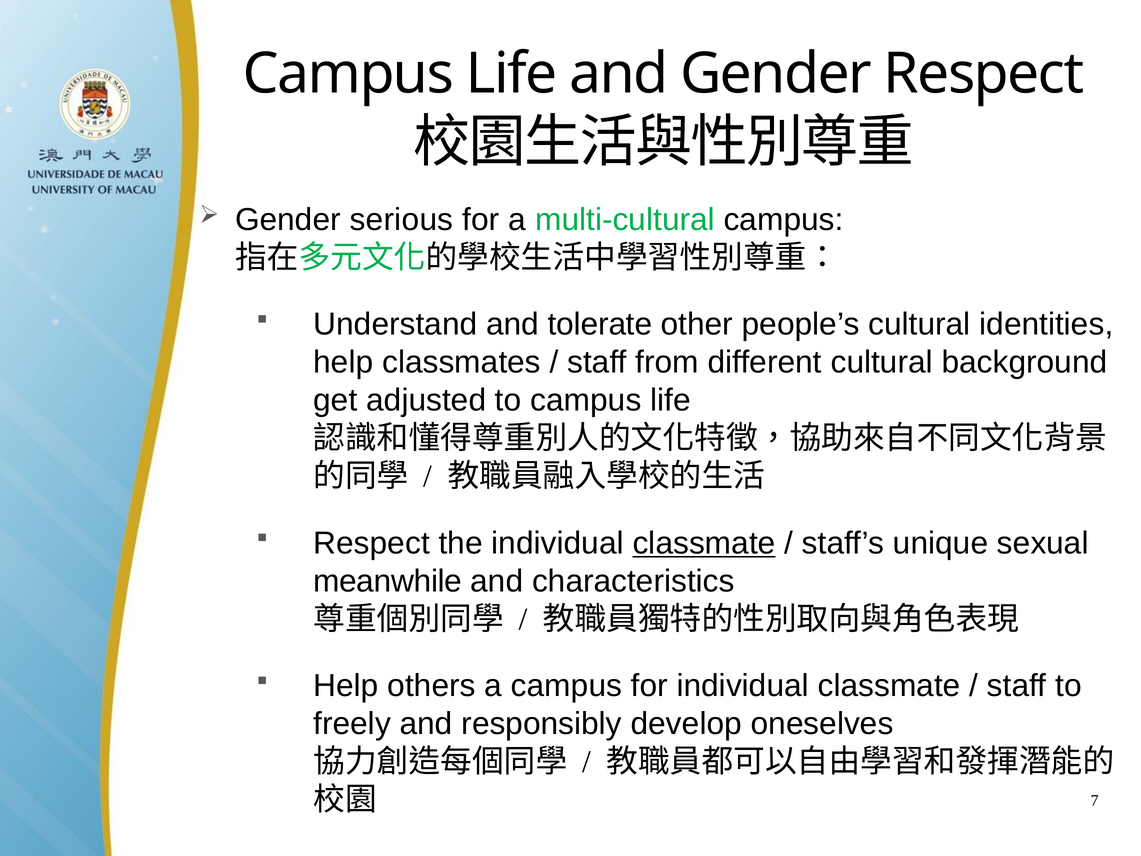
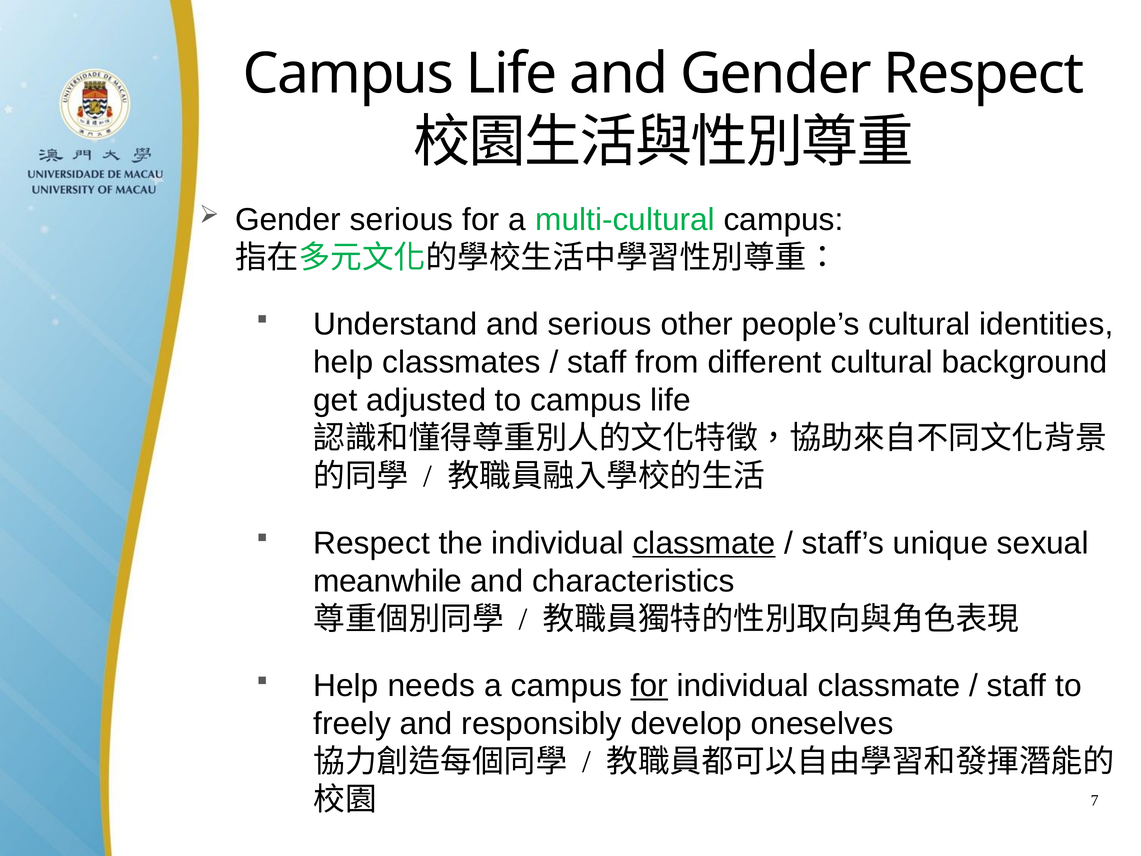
and tolerate: tolerate -> serious (600, 324)
others: others -> needs (431, 686)
for underline: none -> present (649, 686)
